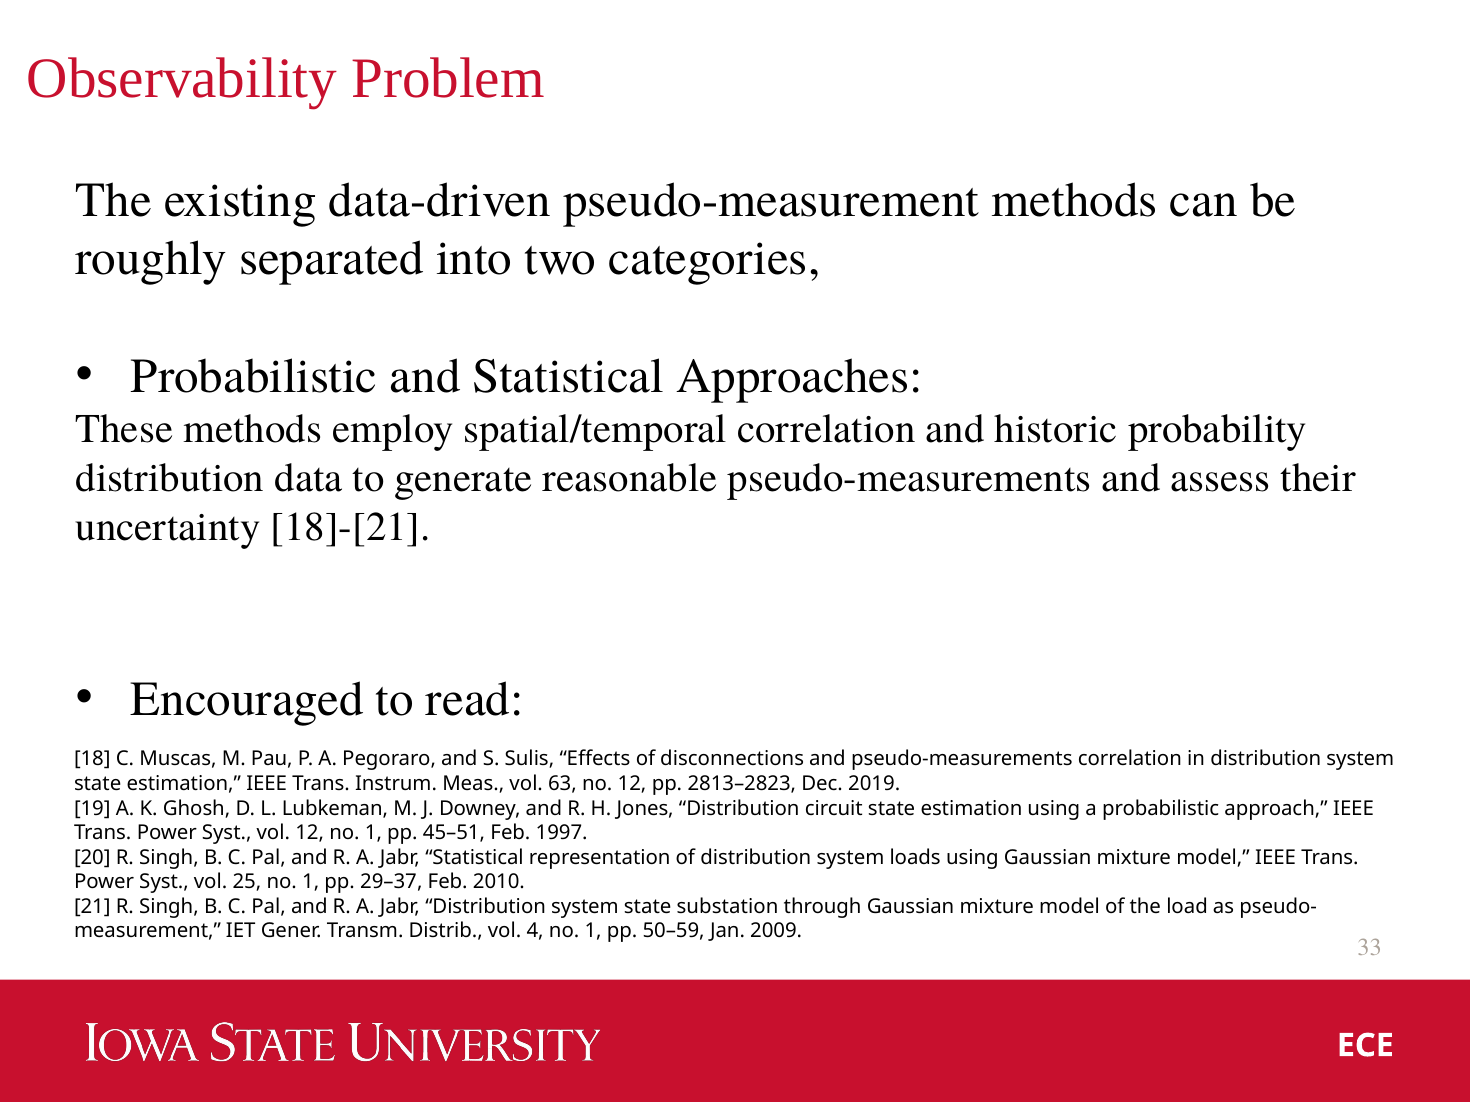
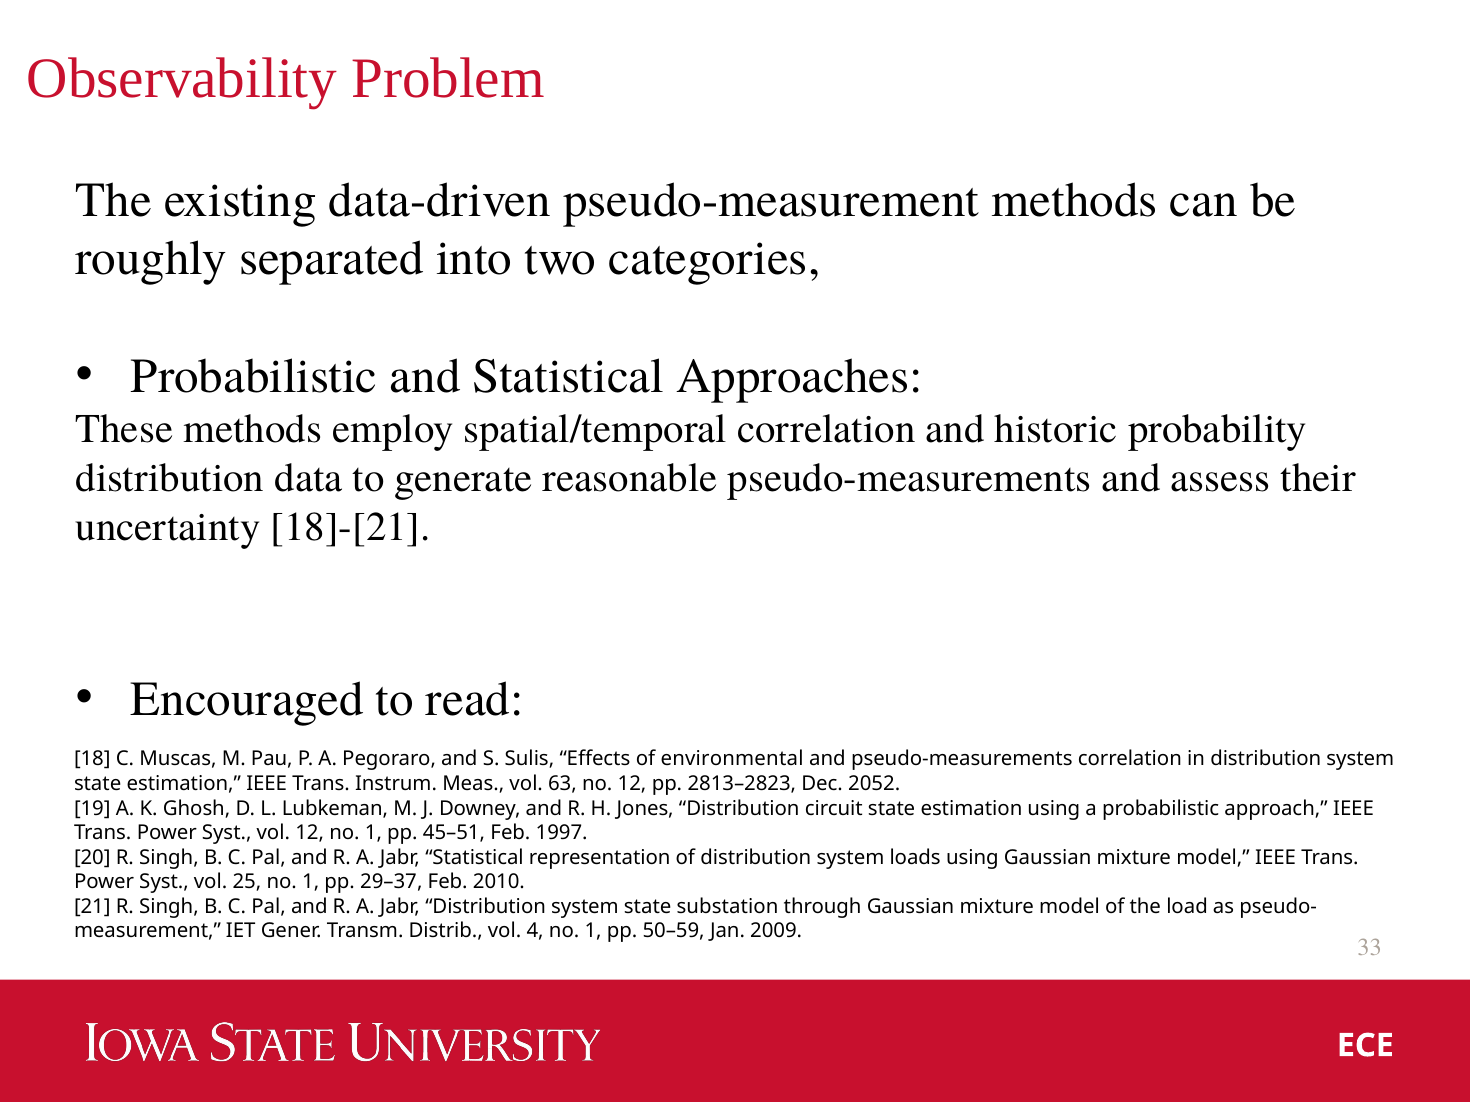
disconnections: disconnections -> environmental (732, 760)
2019: 2019 -> 2052 (874, 784)
